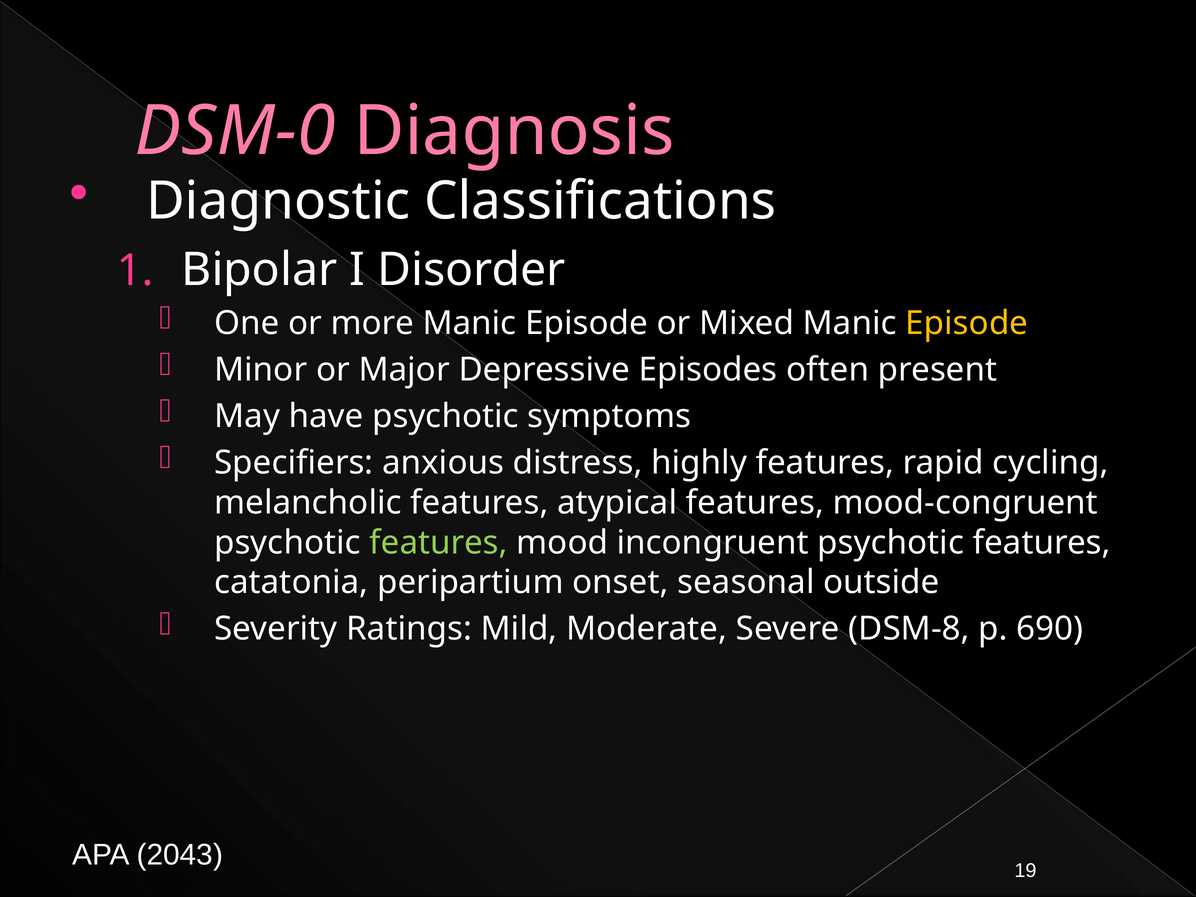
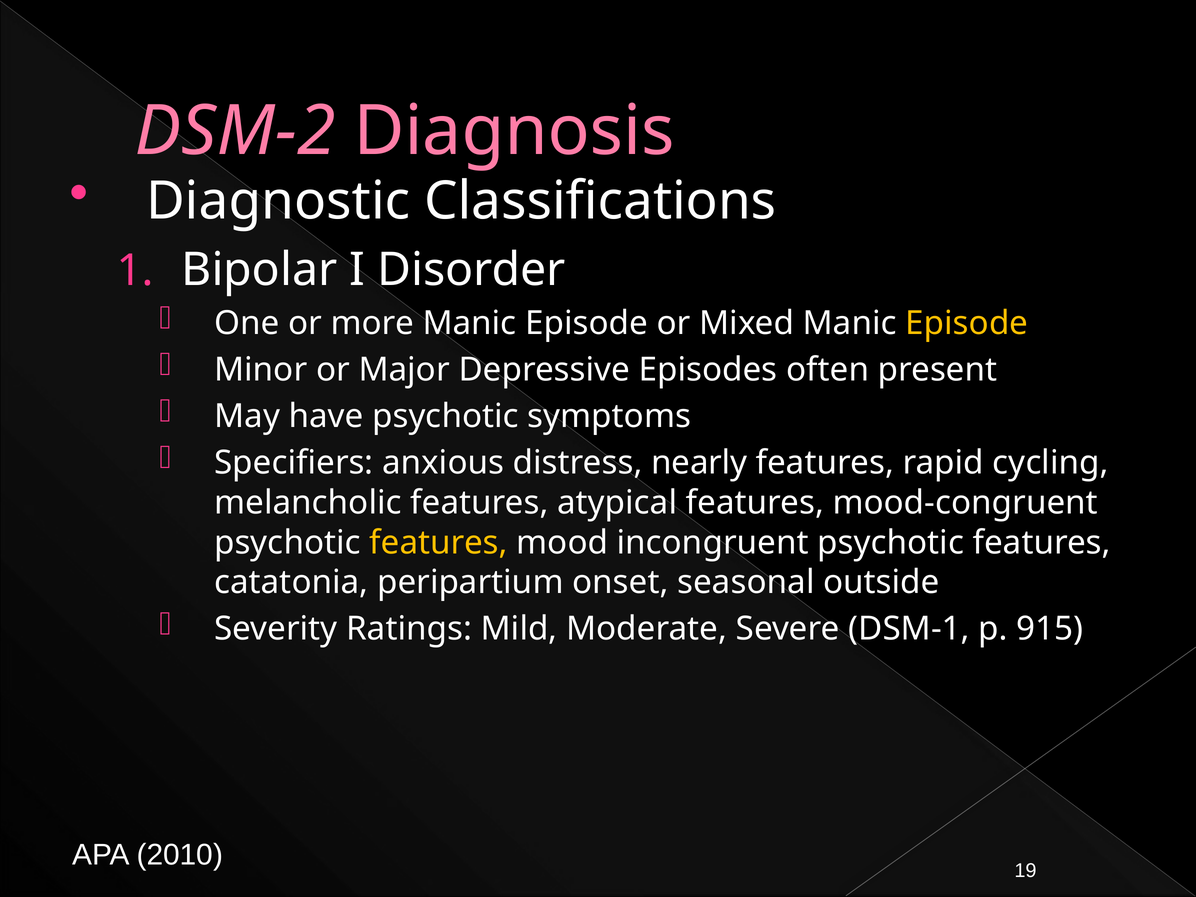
DSM-0: DSM-0 -> DSM-2 (235, 131)
highly: highly -> nearly (699, 463)
features colour: light green -> yellow (439, 543)
DSM-8: DSM-8 -> DSM-1 (909, 629)
690: 690 -> 915 (1050, 629)
2043: 2043 -> 2010 (180, 855)
